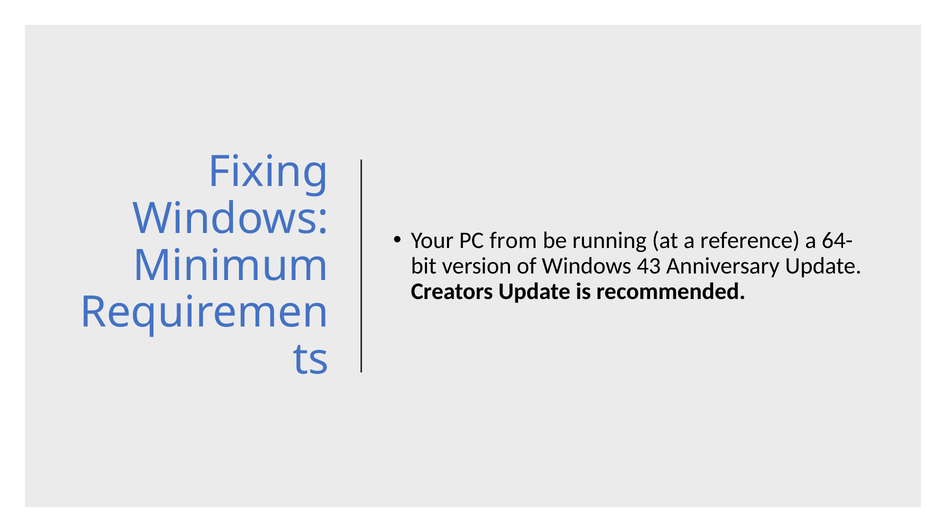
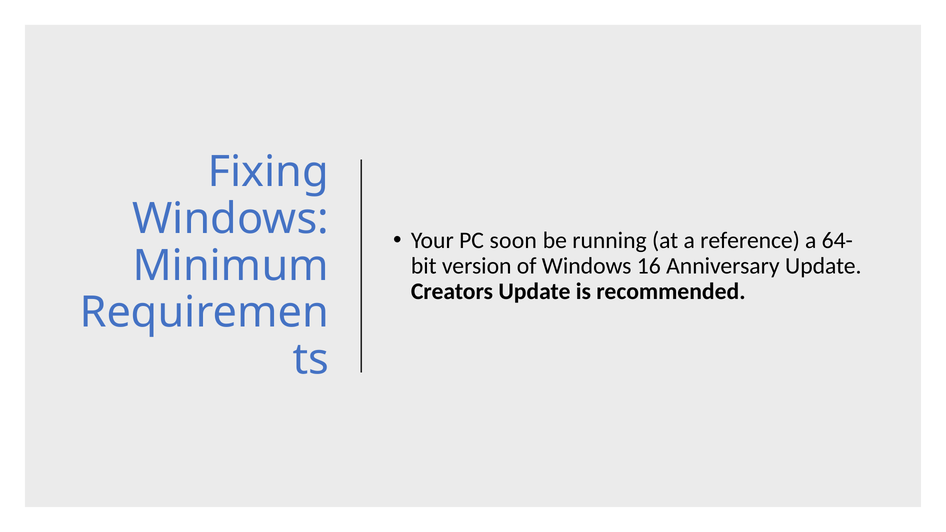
from: from -> soon (513, 240)
43: 43 -> 16 (649, 266)
